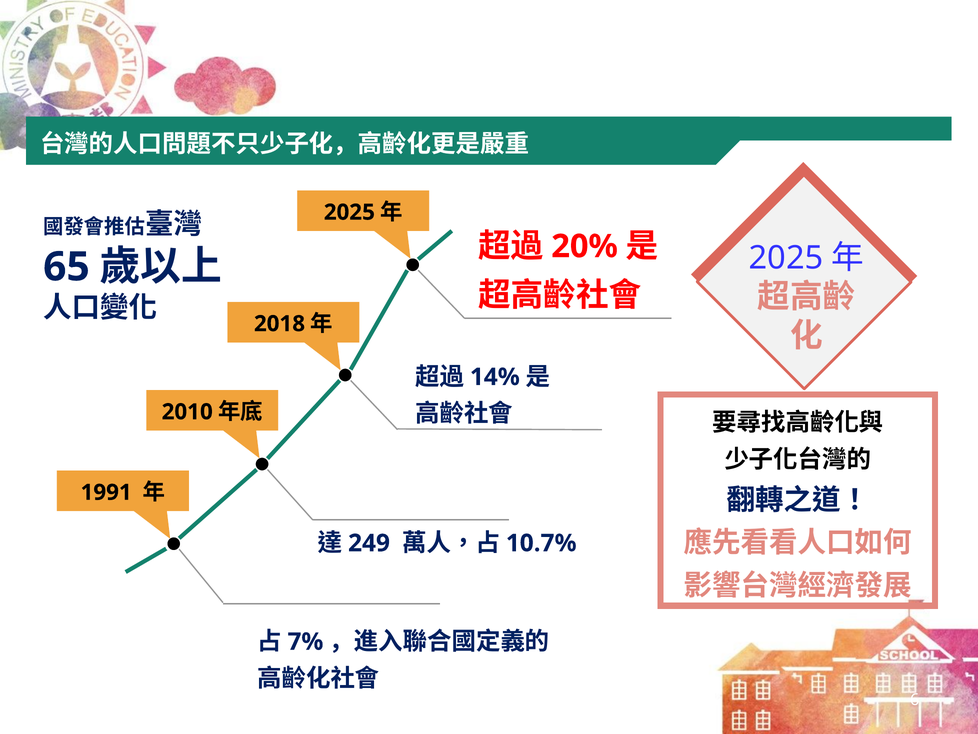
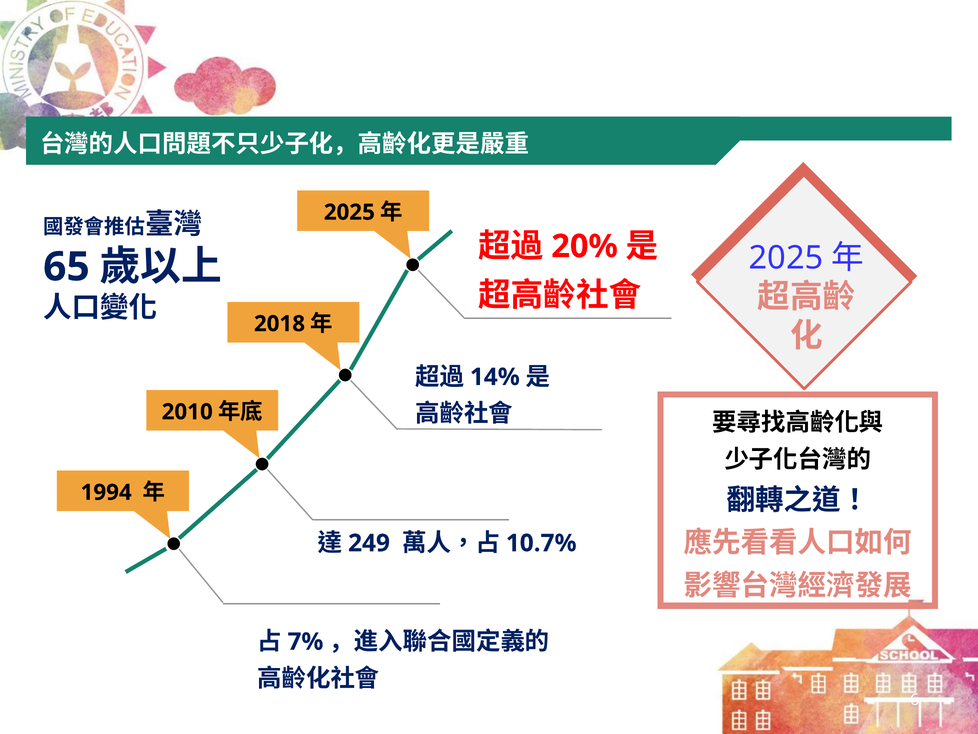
1991: 1991 -> 1994 (106, 492)
